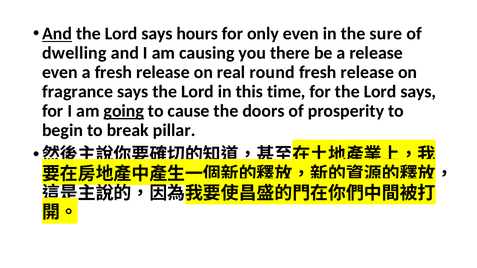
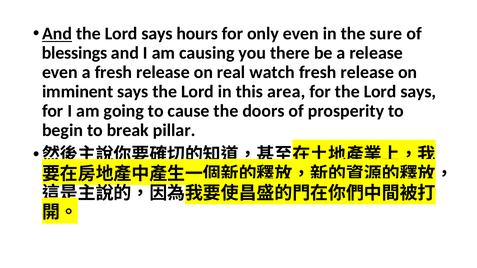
dwelling: dwelling -> blessings (75, 53)
round: round -> watch (272, 72)
fragrance: fragrance -> imminent (78, 92)
time: time -> area (286, 92)
going underline: present -> none (124, 111)
